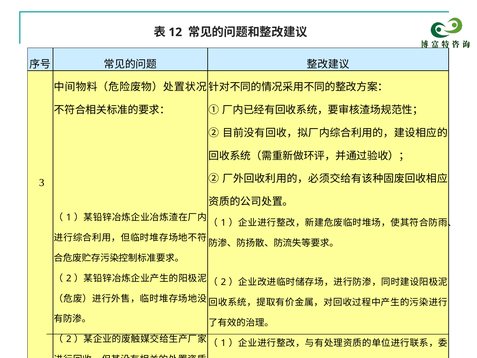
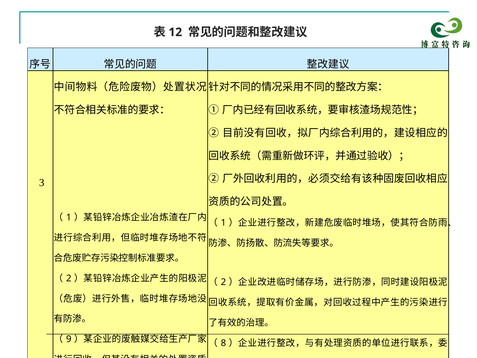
2: 2 -> 9 (69, 339)
1: 1 -> 8 (223, 343)
